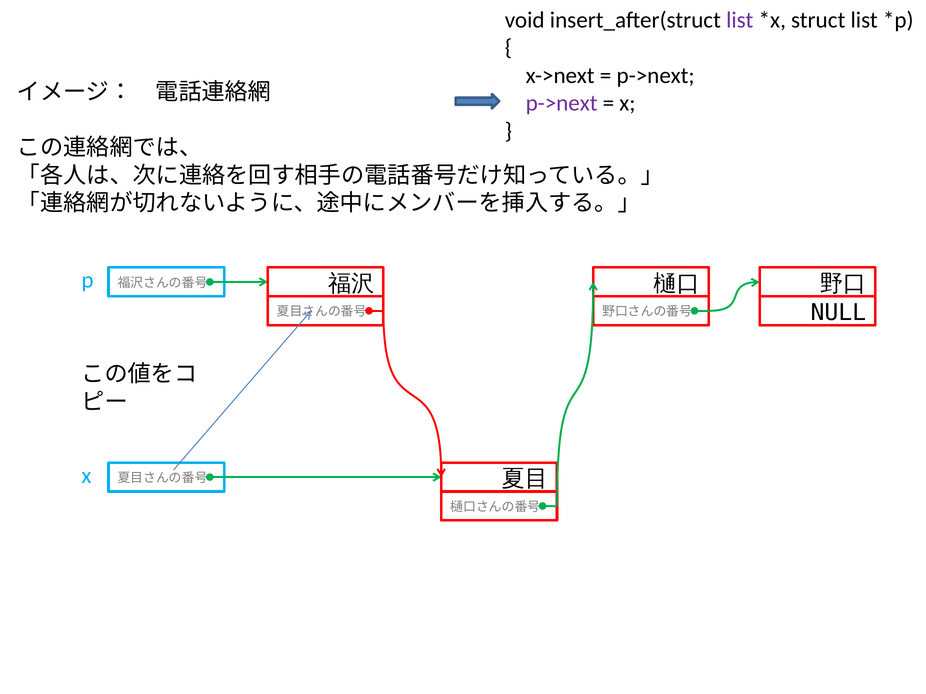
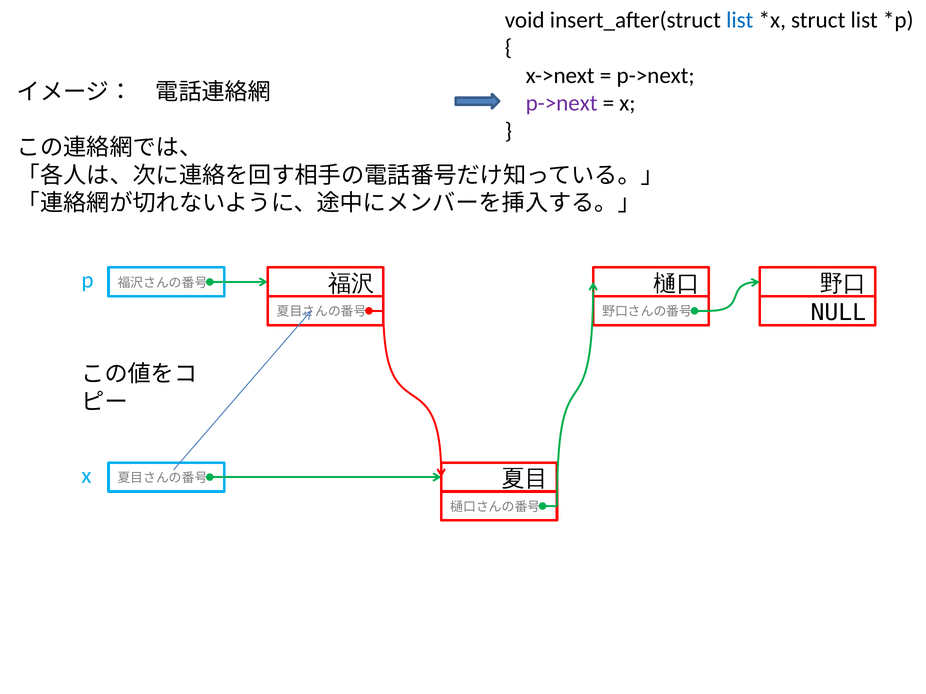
list colour: purple -> blue (740, 20)
